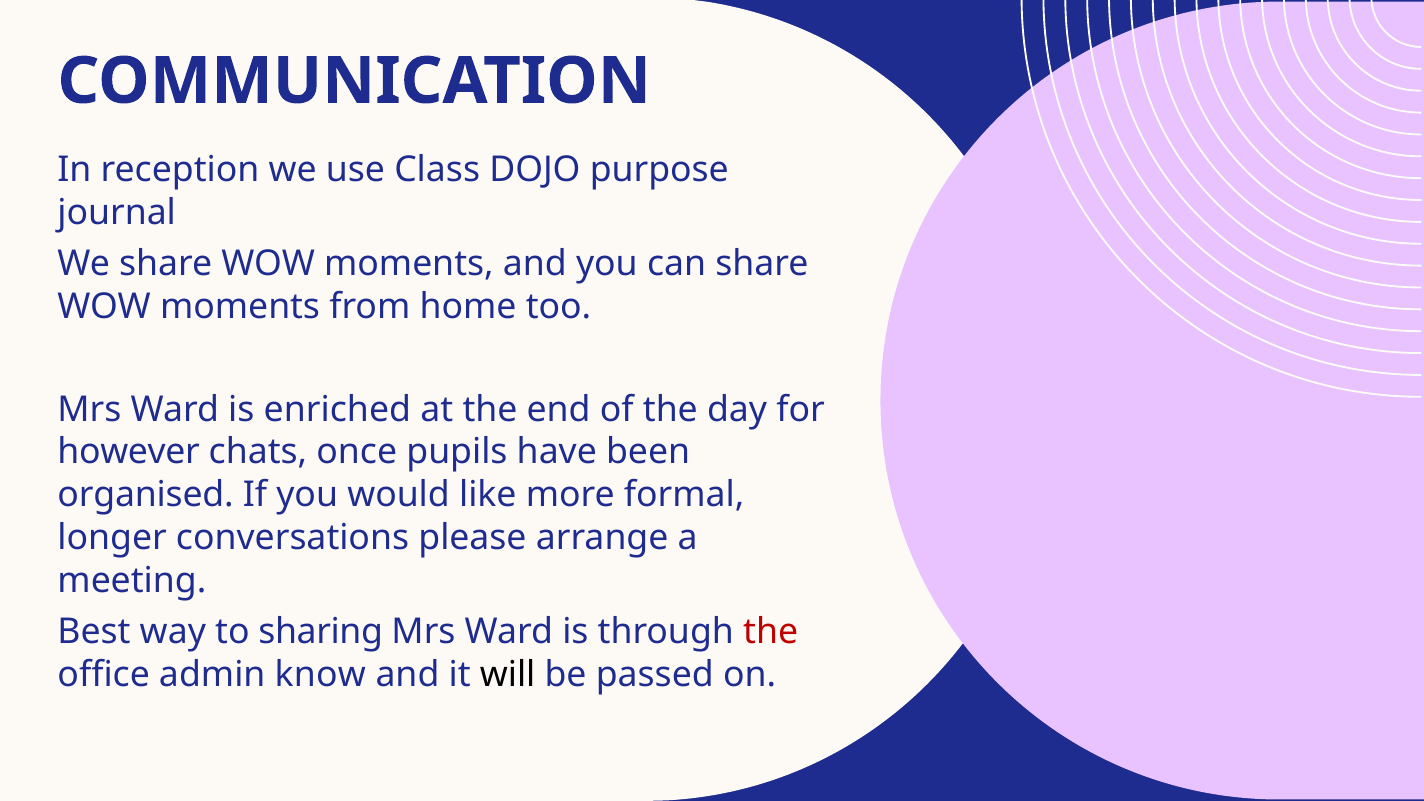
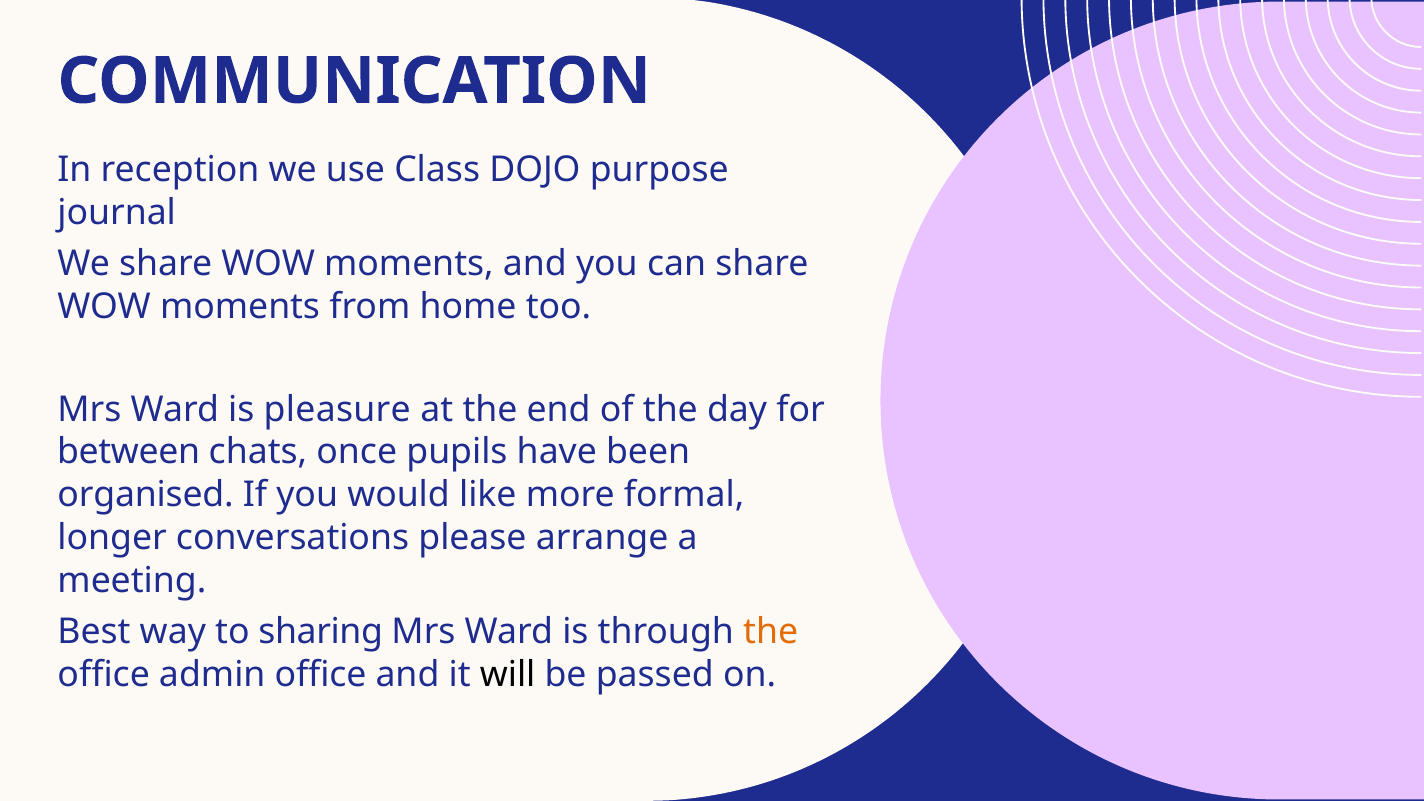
enriched: enriched -> pleasure (337, 409)
however: however -> between (129, 452)
the colour: red -> orange (771, 632)
admin know: know -> office (321, 674)
